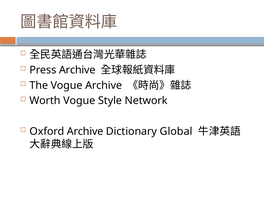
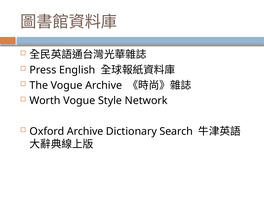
Press Archive: Archive -> English (77, 70)
Global: Global -> Search (176, 131)
